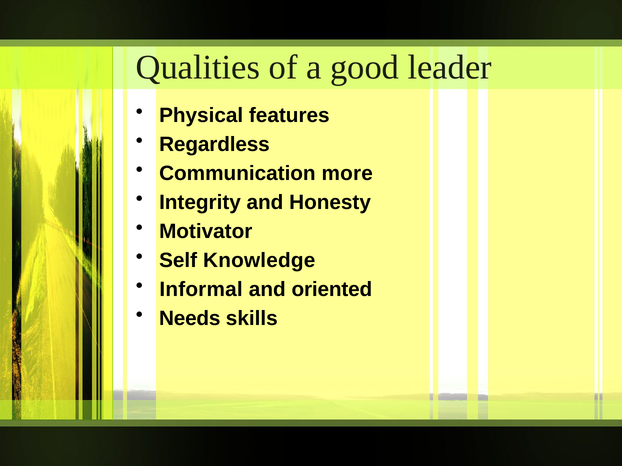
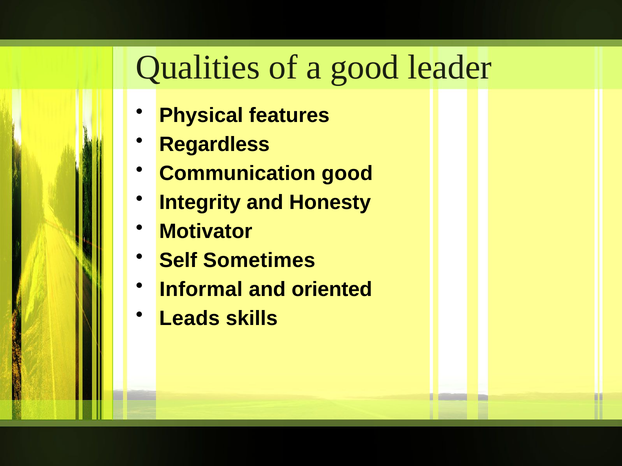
Communication more: more -> good (347, 174)
Knowledge: Knowledge -> Sometimes (259, 261)
Needs: Needs -> Leads (190, 319)
